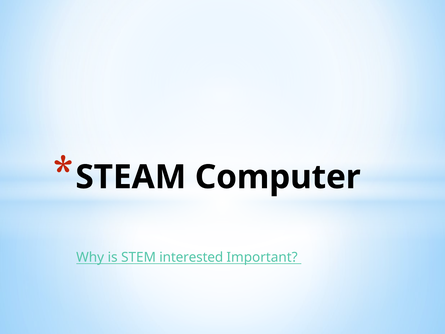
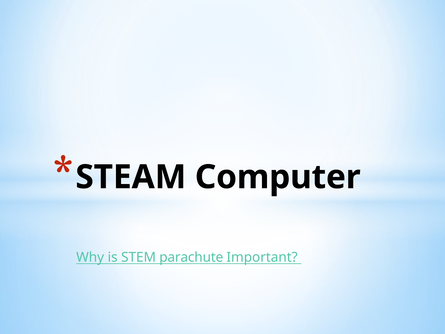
interested: interested -> parachute (191, 257)
